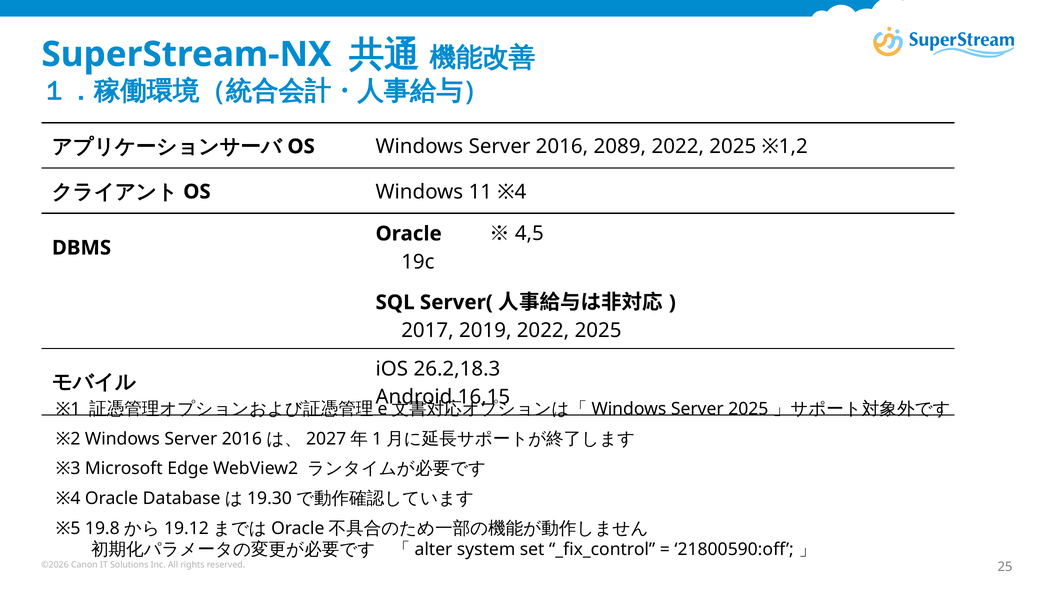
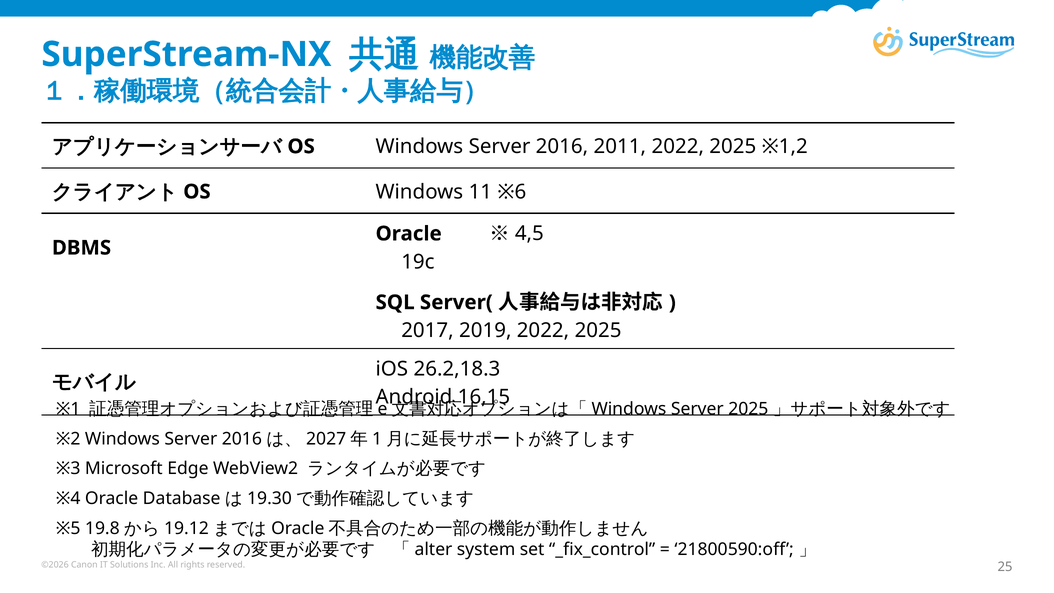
2089: 2089 -> 2011 (620, 147)
11 ※4: ※4 -> ※6 (512, 192)
